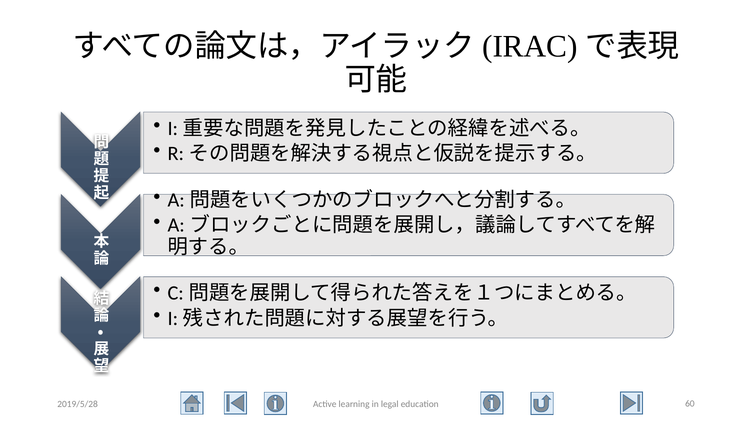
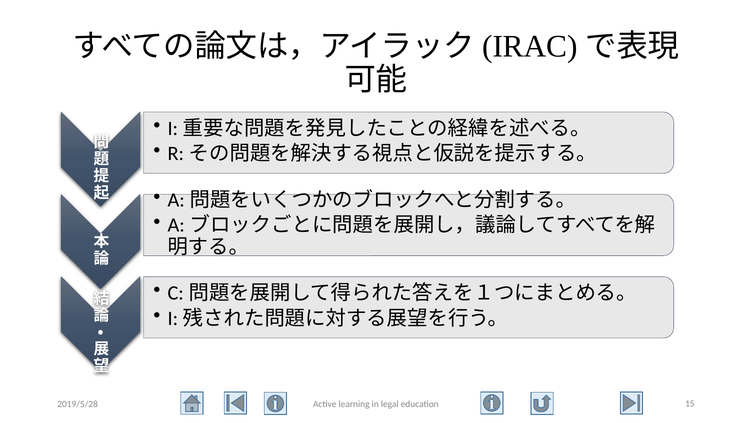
60: 60 -> 15 (690, 404)
